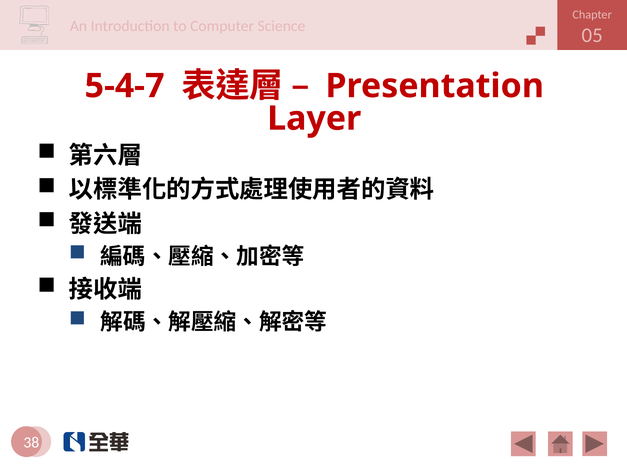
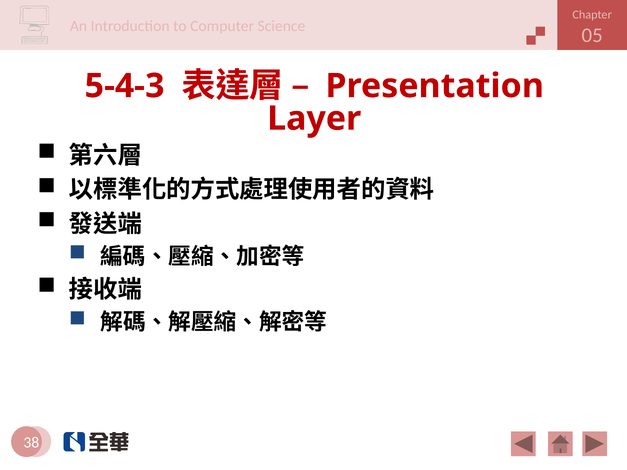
5-4-7: 5-4-7 -> 5-4-3 (125, 86)
